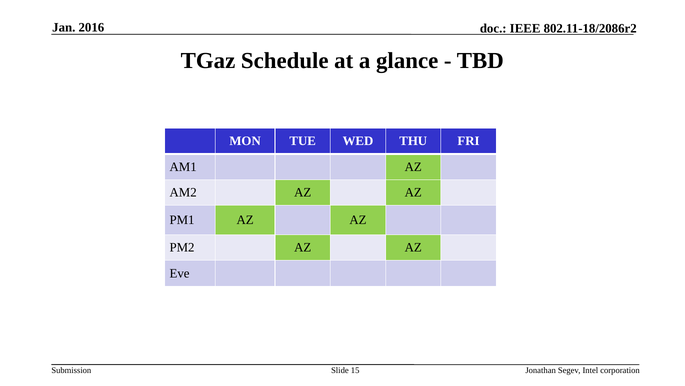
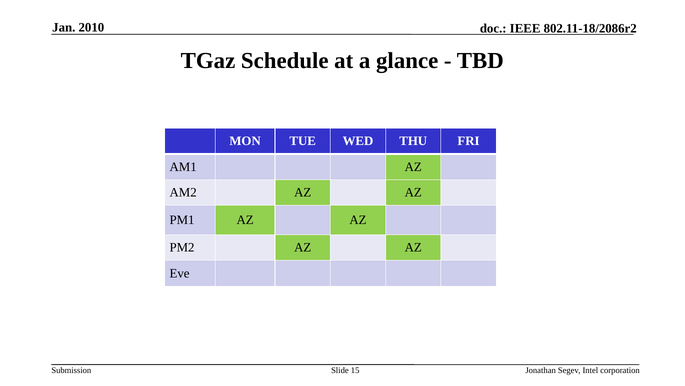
2016: 2016 -> 2010 (91, 27)
